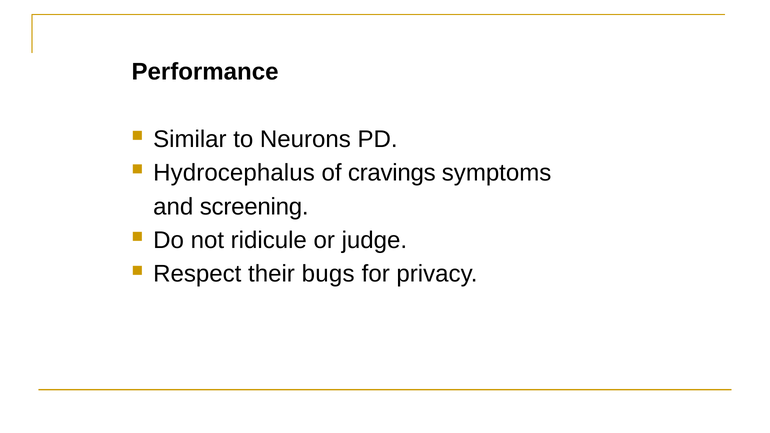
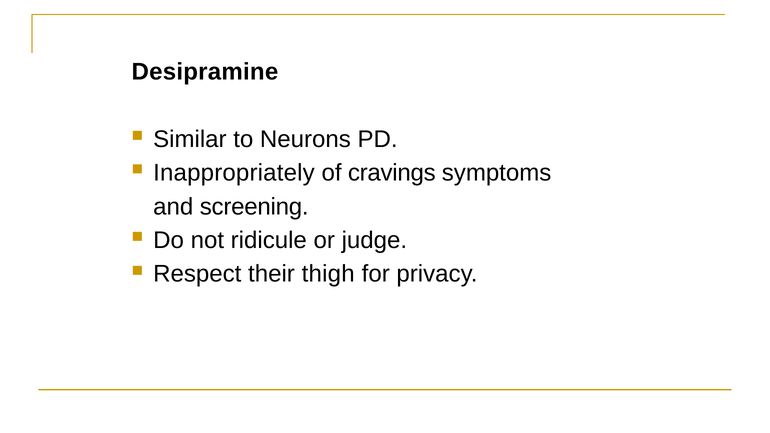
Performance: Performance -> Desipramine (205, 72)
Hydrocephalus: Hydrocephalus -> Inappropriately (234, 173)
bugs: bugs -> thigh (328, 274)
